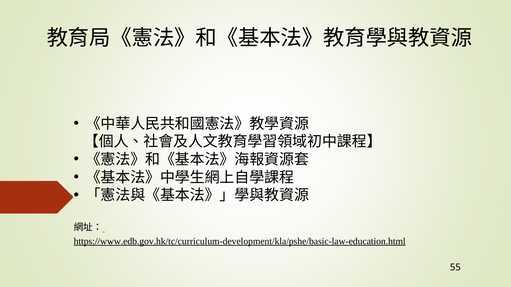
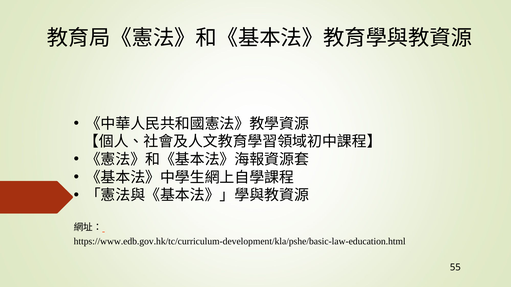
https://www.edb.gov.hk/tc/curriculum-development/kla/pshe/basic-law-education.html underline: present -> none (240, 242)
